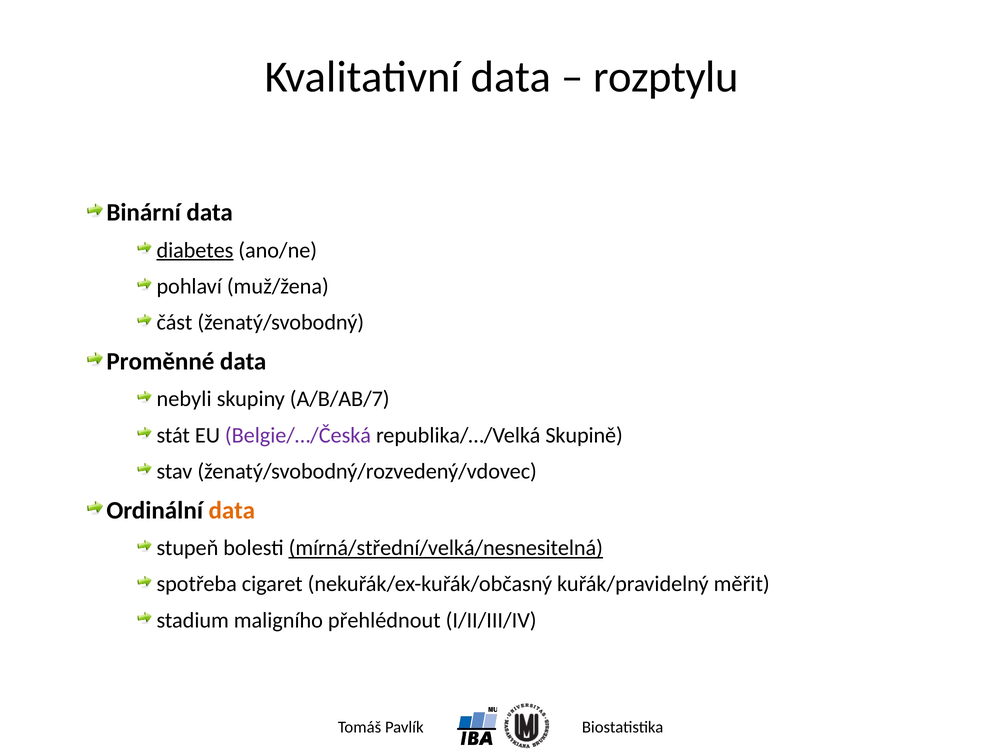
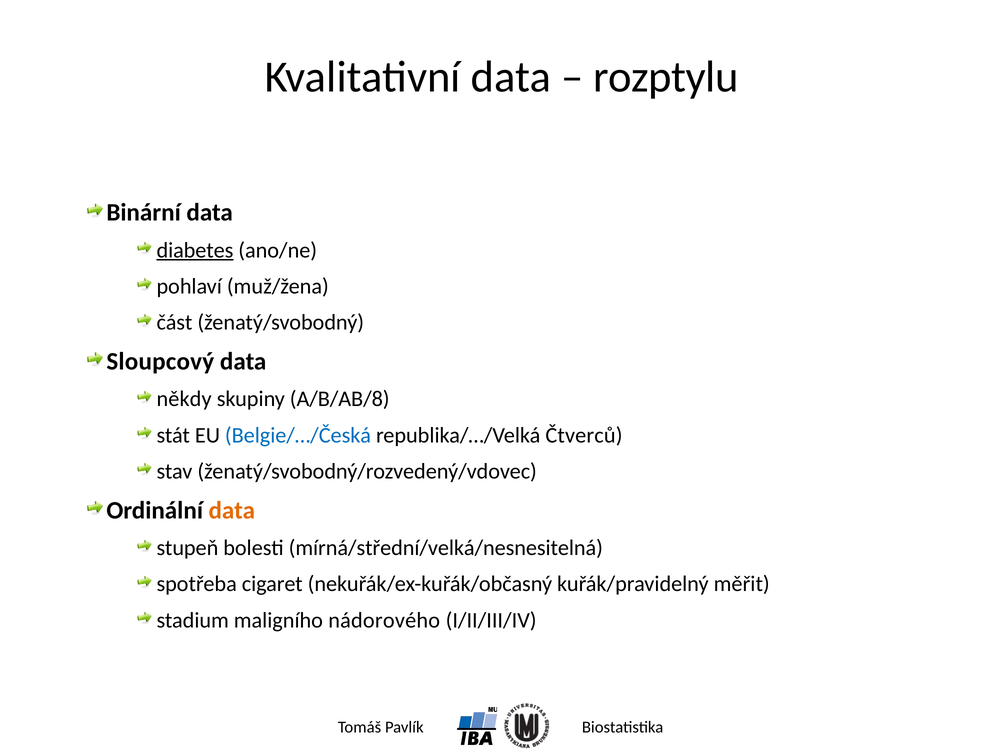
Proměnné: Proměnné -> Sloupcový (160, 361)
nebyli: nebyli -> někdy (184, 399)
A/B/AB/7: A/B/AB/7 -> A/B/AB/8 (340, 399)
Belgie/…/Česká colour: purple -> blue (298, 435)
Skupině: Skupině -> Čtverců (584, 435)
mírná/střední/velká/nesnesitelná underline: present -> none (446, 547)
přehlédnout: přehlédnout -> nádorového (384, 620)
